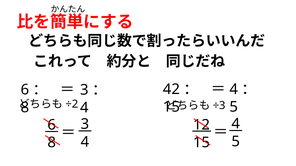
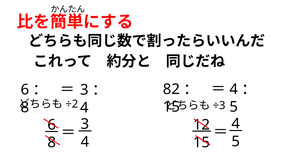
42: 42 -> 82 (171, 89)
